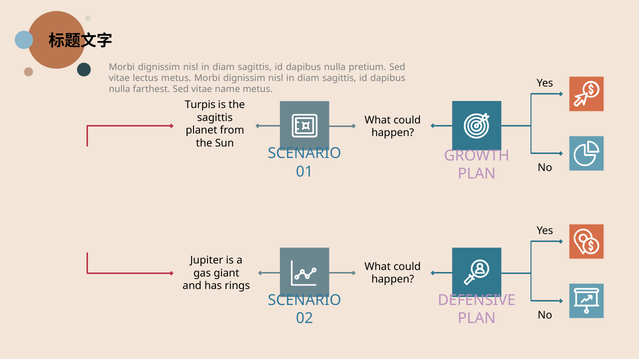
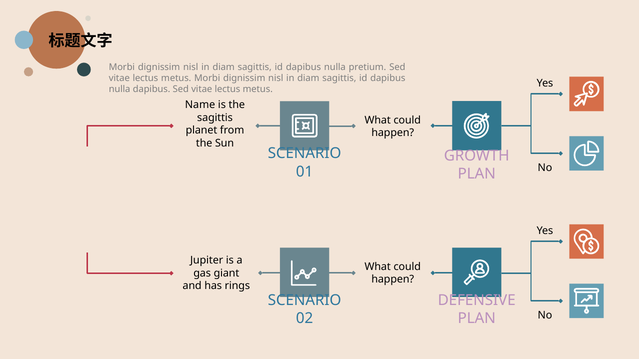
nulla farthest: farthest -> dapibus (152, 89)
name: name -> lectus (227, 89)
Turpis: Turpis -> Name (200, 105)
